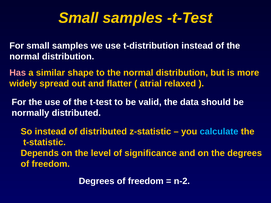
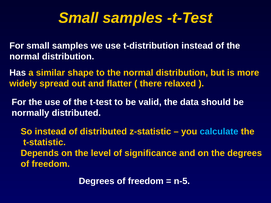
Has colour: pink -> white (18, 73)
atrial: atrial -> there (151, 84)
n-2: n-2 -> n-5 (182, 181)
